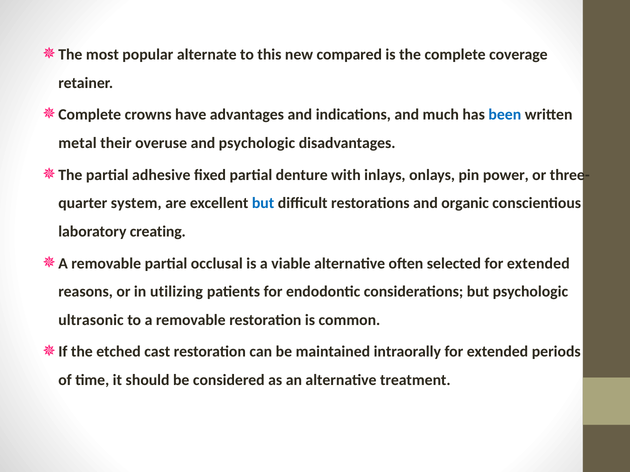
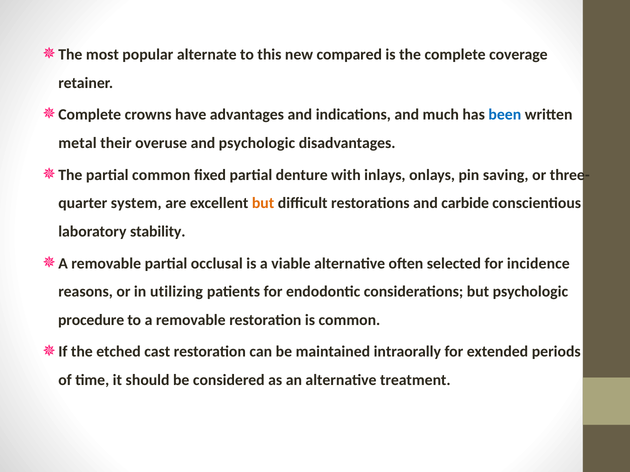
partial adhesive: adhesive -> common (161, 175)
power: power -> saving (506, 175)
but colour: blue -> orange (263, 203)
organic: organic -> carbide (465, 203)
creating: creating -> stability (158, 232)
selected for extended: extended -> incidence (538, 264)
ultrasonic: ultrasonic -> procedure (91, 320)
